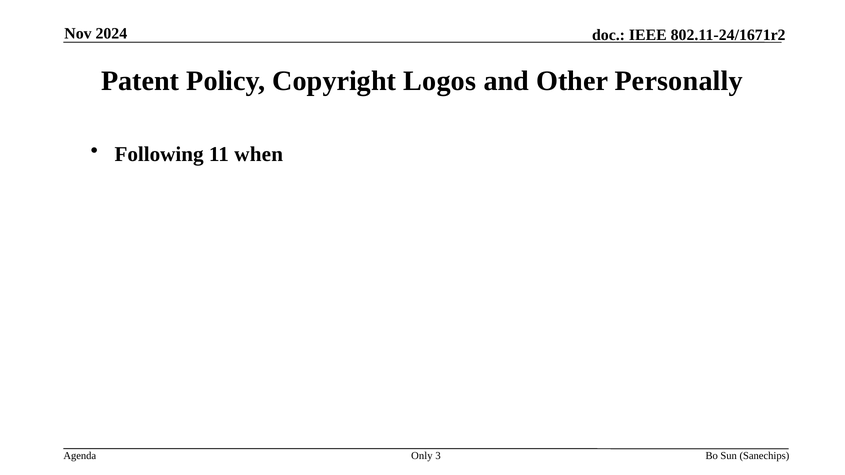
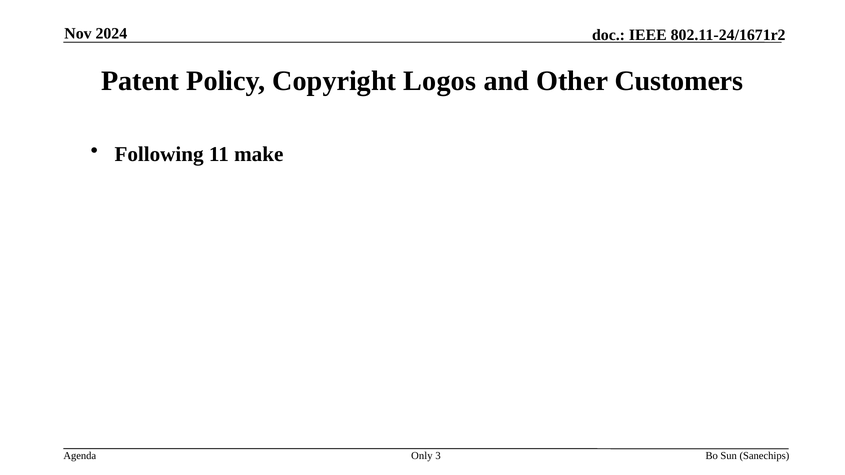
Personally: Personally -> Customers (679, 81)
when: when -> make (259, 155)
